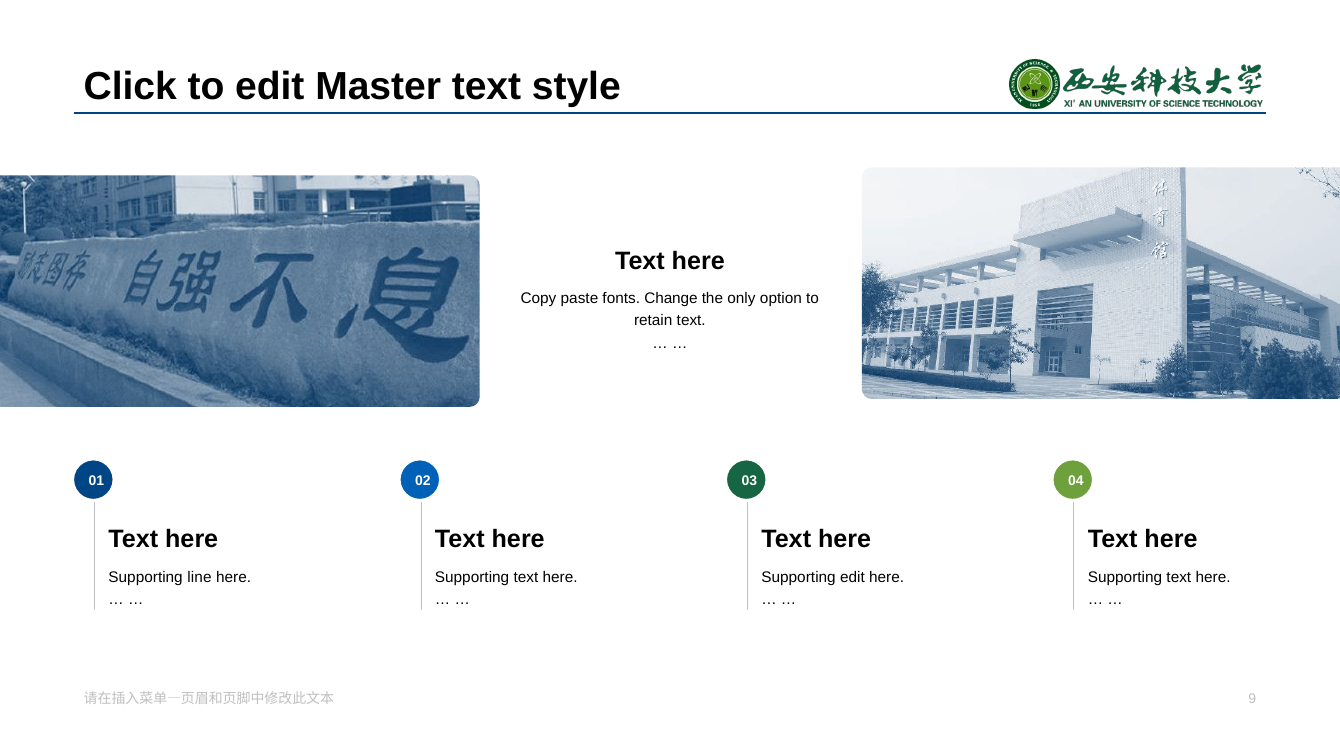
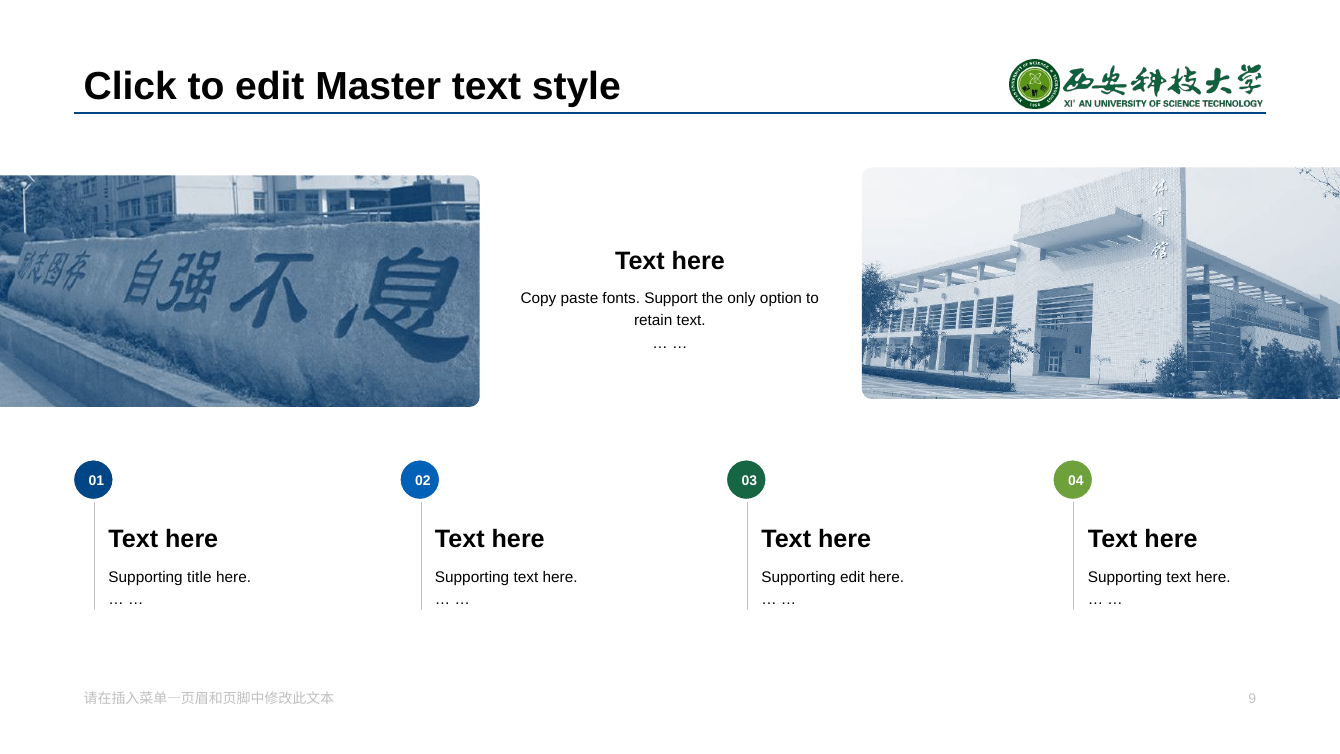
Change: Change -> Support (671, 299)
line: line -> title (199, 577)
